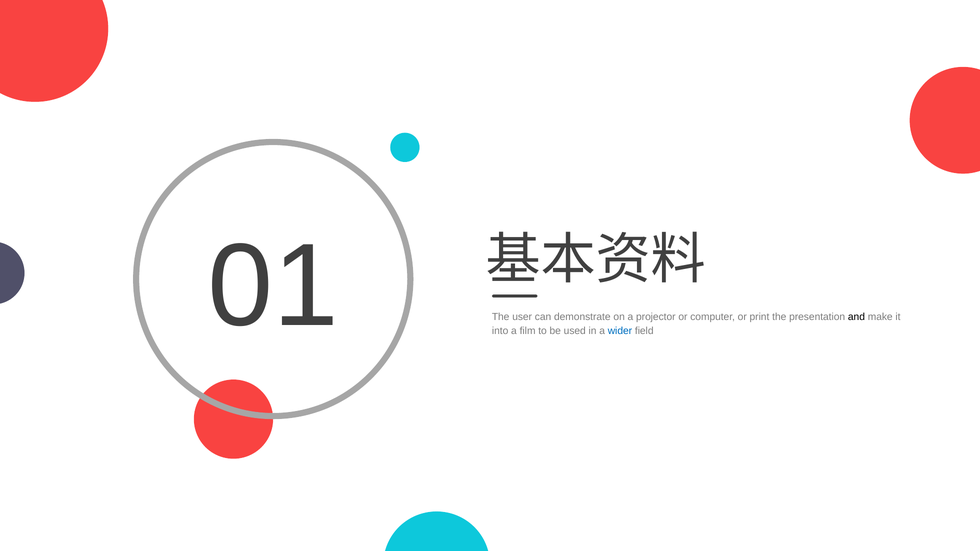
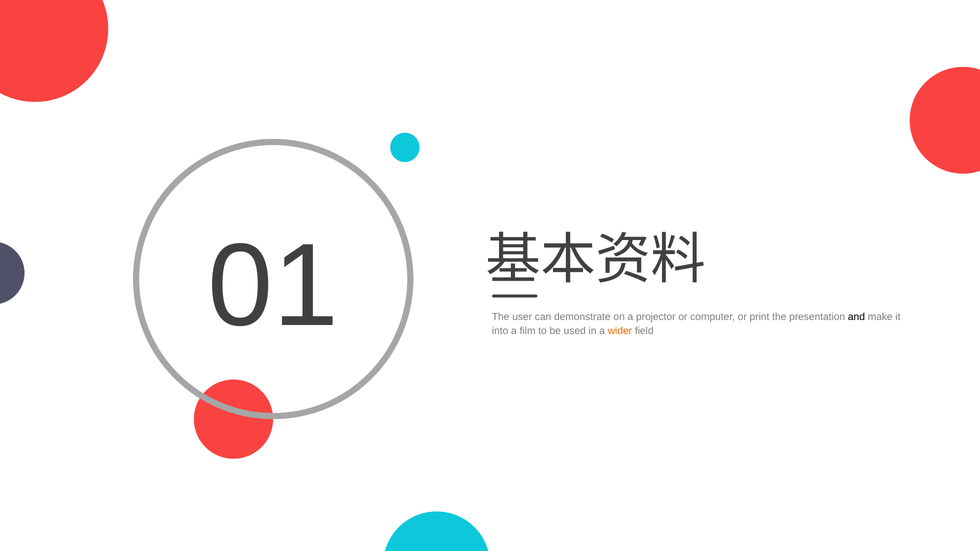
wider colour: blue -> orange (620, 331)
